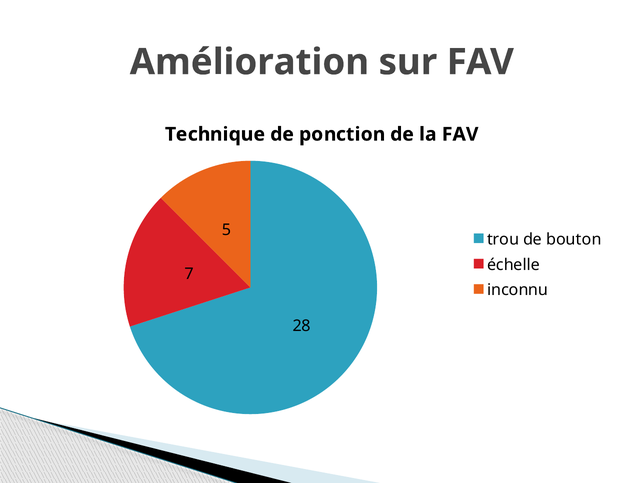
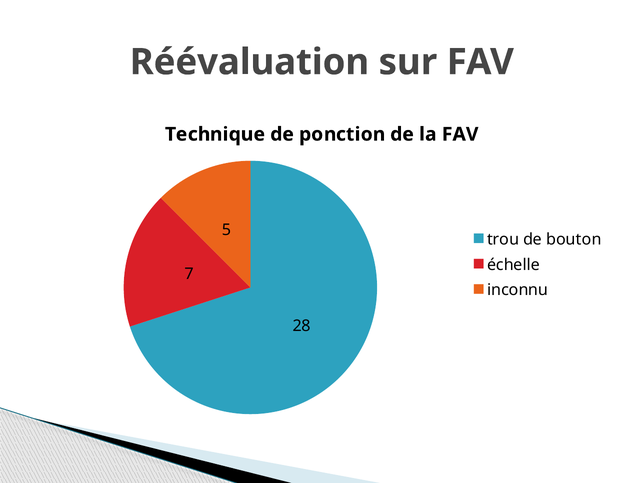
Amélioration: Amélioration -> Réévaluation (249, 62)
